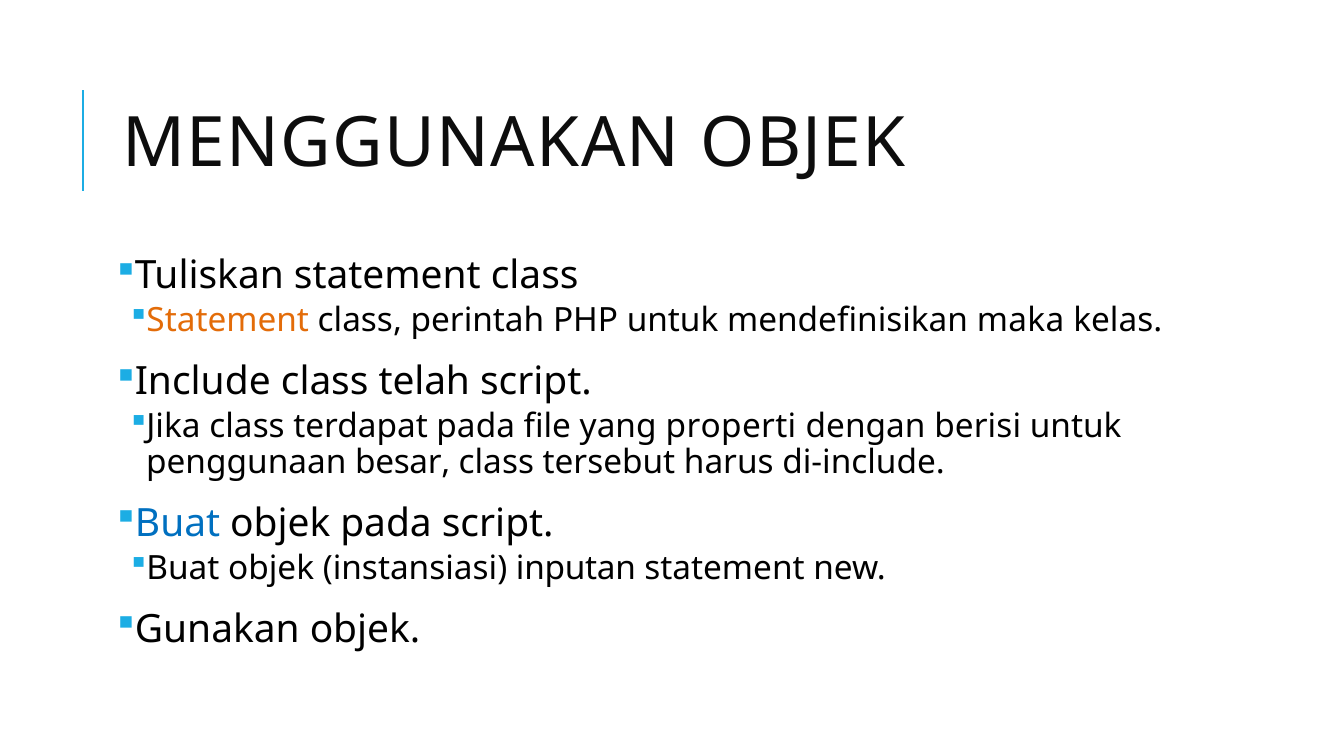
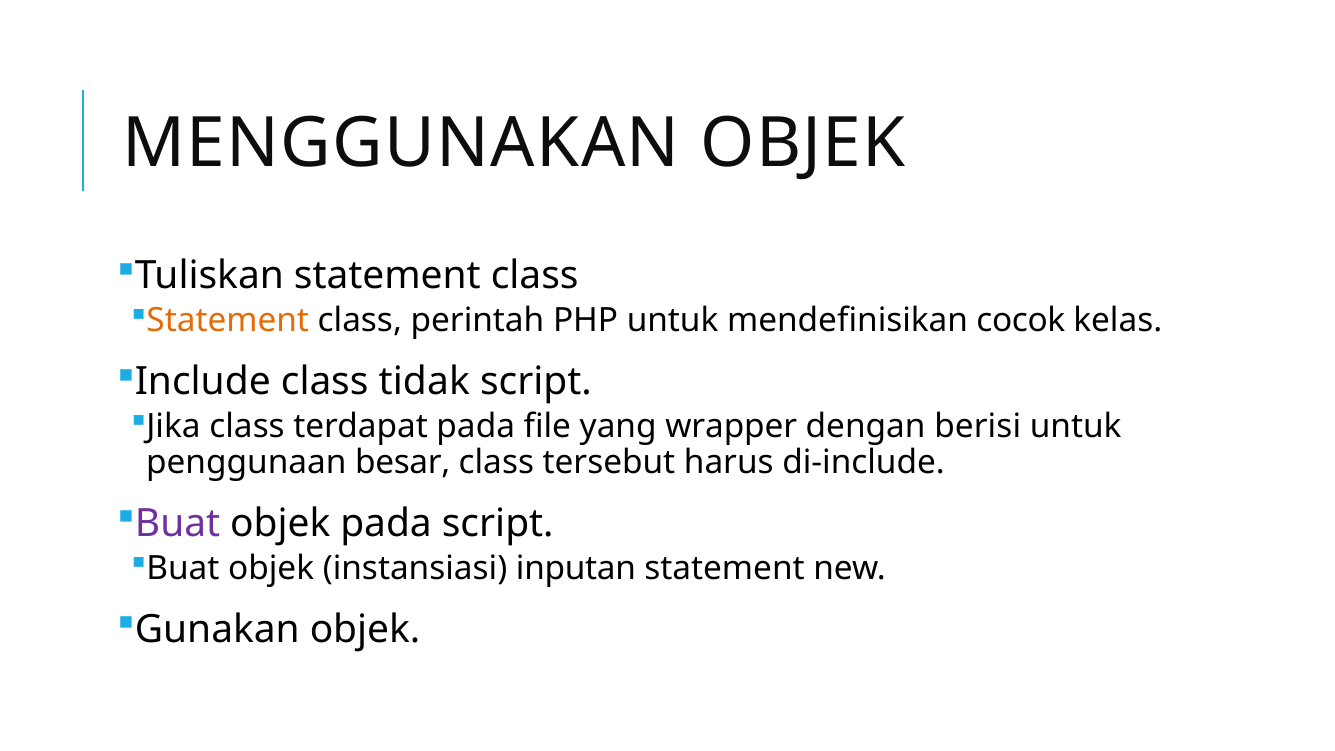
maka: maka -> cocok (1021, 321)
telah: telah -> tidak (424, 382)
properti: properti -> wrapper (731, 427)
Buat colour: blue -> purple (178, 524)
